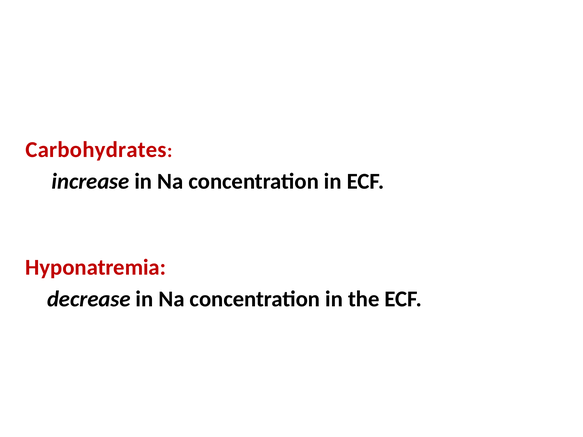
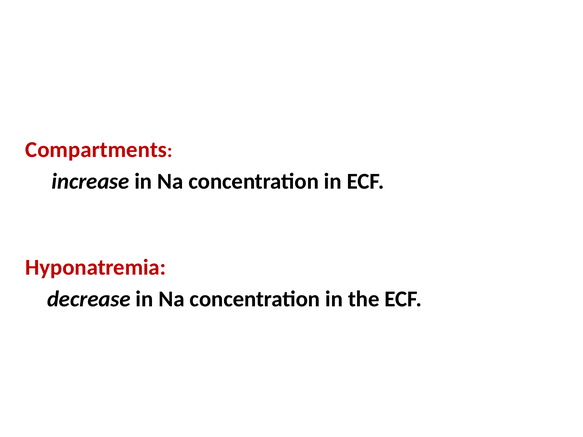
Carbohydrates: Carbohydrates -> Compartments (96, 150)
